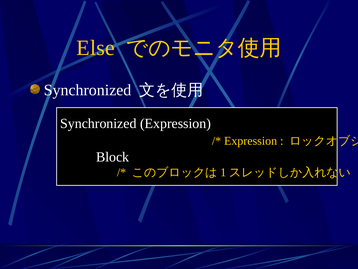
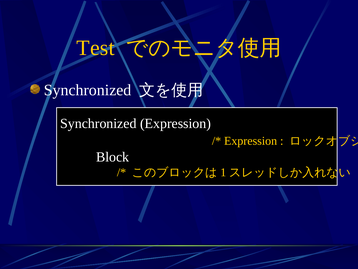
Else: Else -> Test (96, 48)
